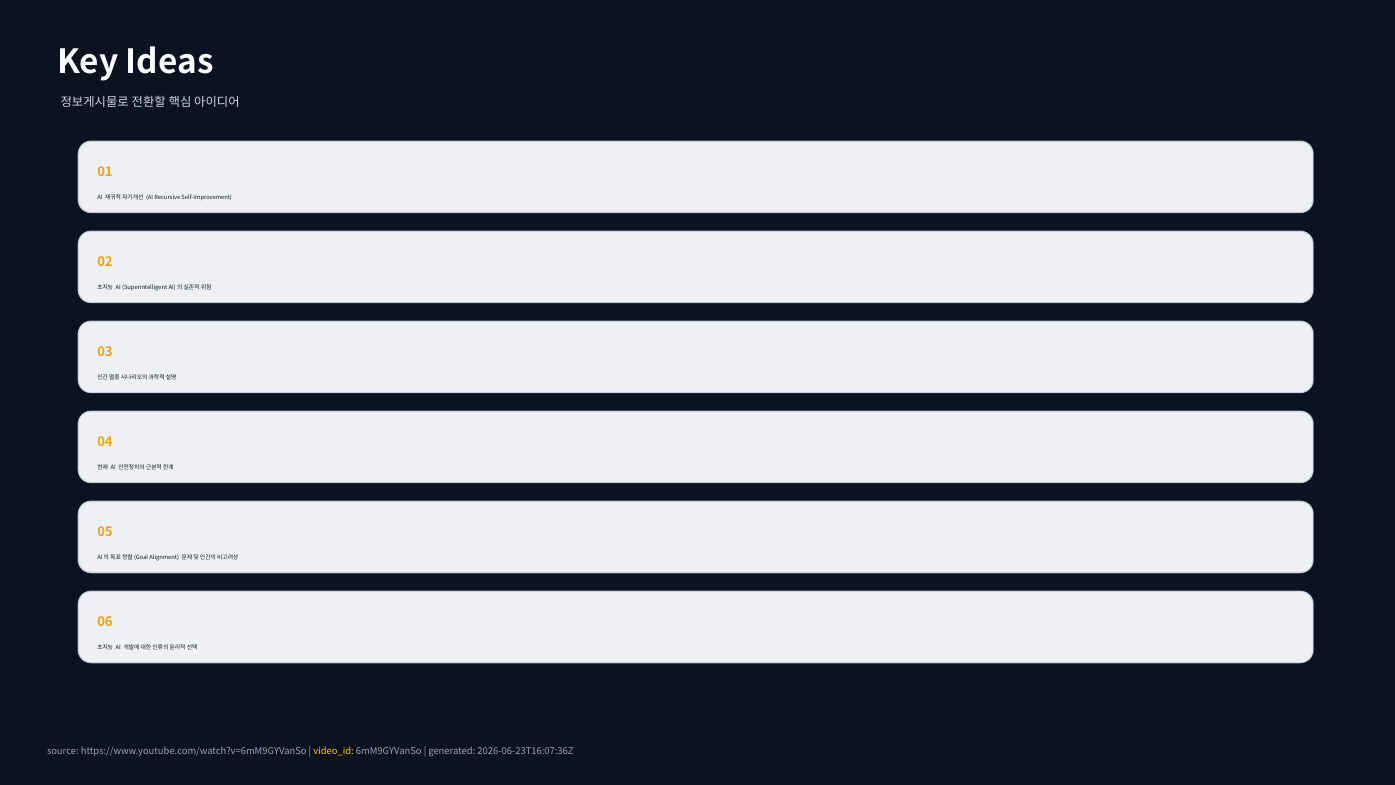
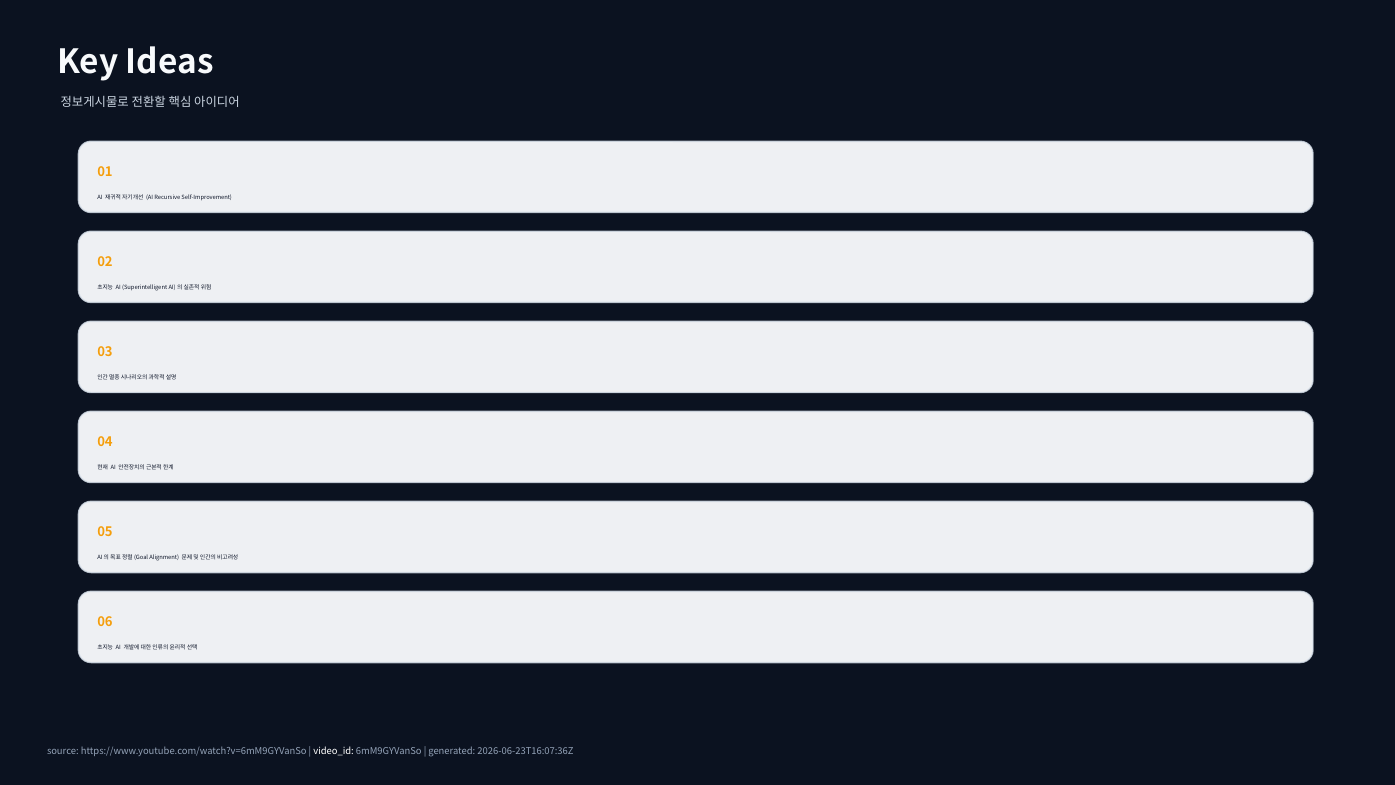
video_id colour: yellow -> white (334, 751)
